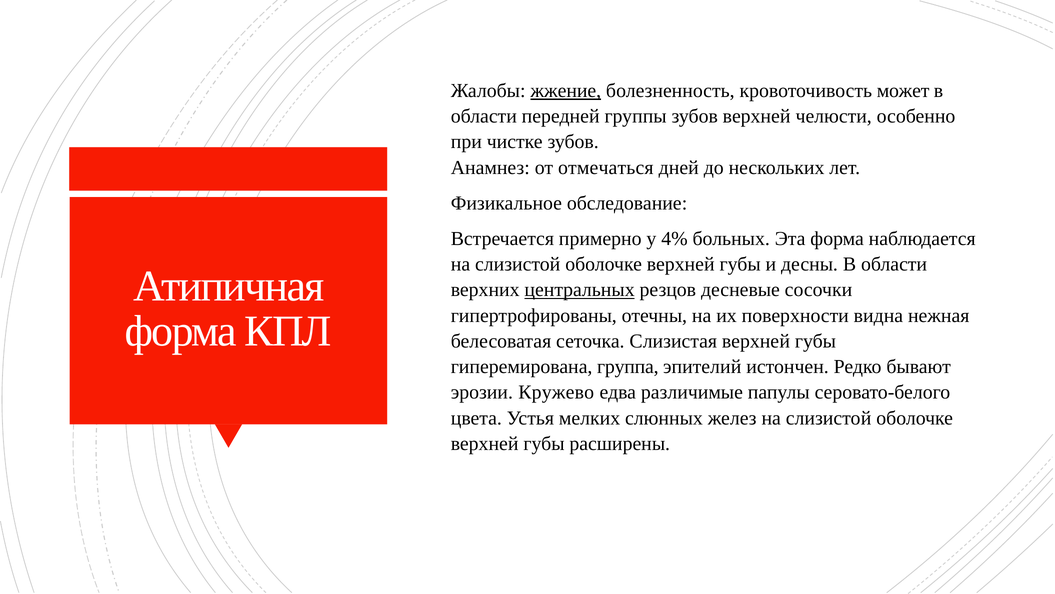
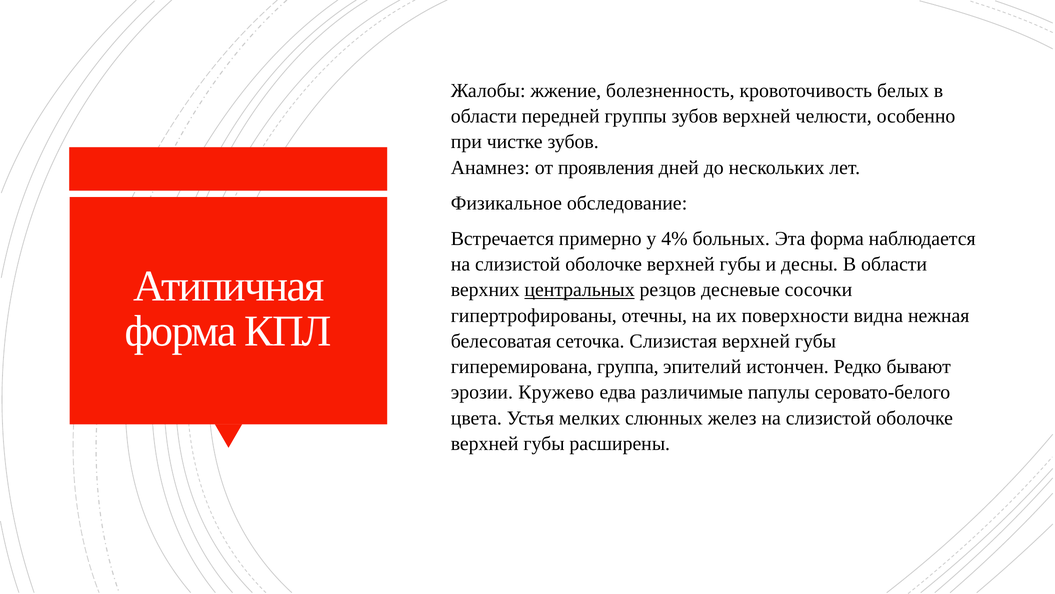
жжение underline: present -> none (566, 91)
может: может -> белых (903, 91)
отмечаться: отмечаться -> проявления (606, 167)
